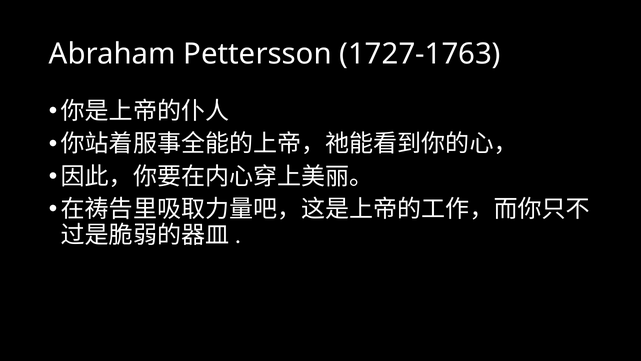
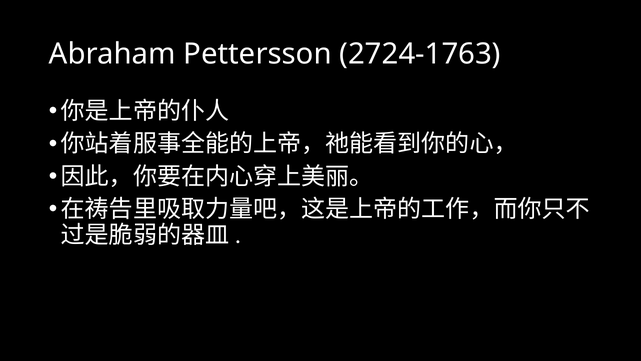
1727-1763: 1727-1763 -> 2724-1763 (420, 54)
